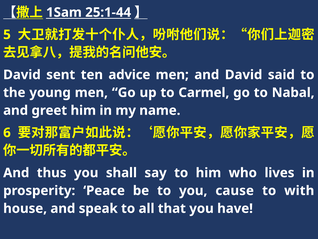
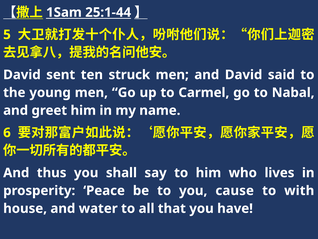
advice: advice -> struck (129, 75)
speak: speak -> water (98, 208)
